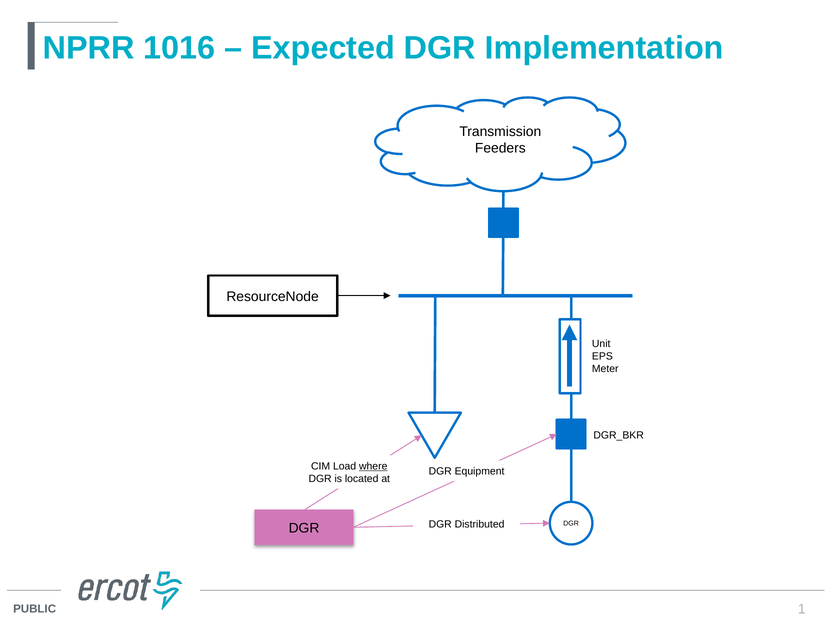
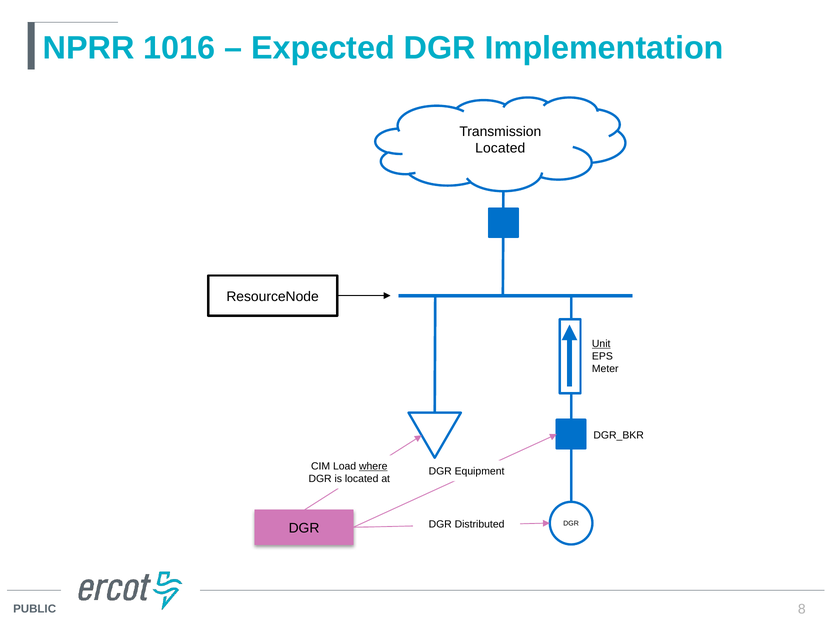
Feeders: Feeders -> Located (500, 148)
Unit underline: none -> present (601, 344)
1: 1 -> 8 (802, 609)
